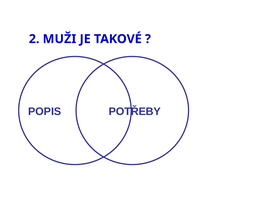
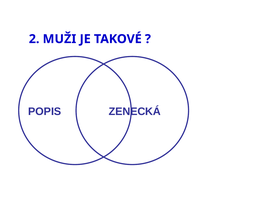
POTŘEBY: POTŘEBY -> ZENECKÁ (135, 111)
